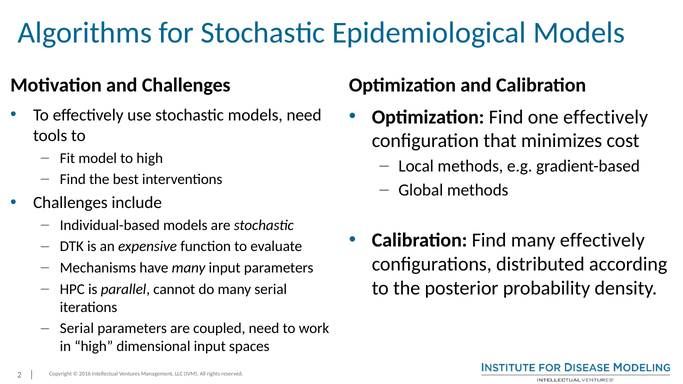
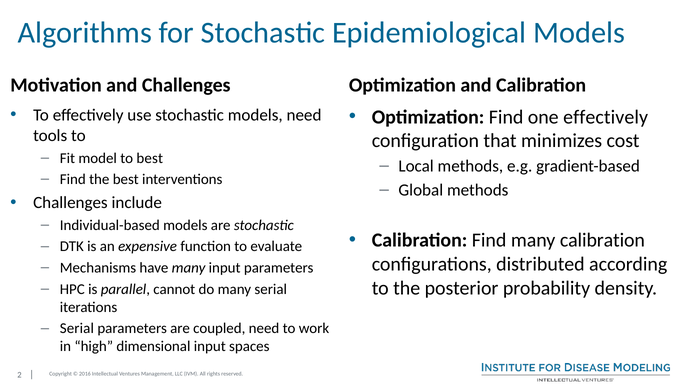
to high: high -> best (150, 158)
many effectively: effectively -> calibration (602, 240)
